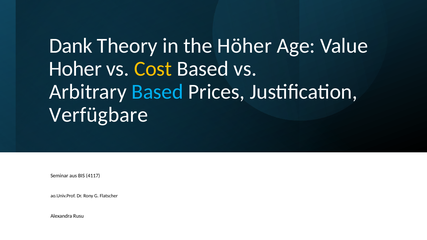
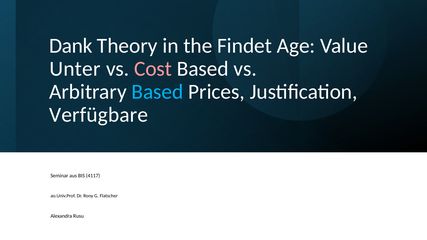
Höher: Höher -> Findet (245, 46)
Hoher: Hoher -> Unter (75, 69)
Cost colour: yellow -> pink (153, 69)
